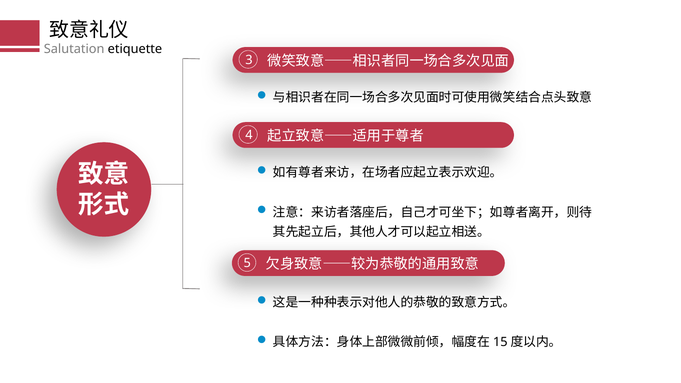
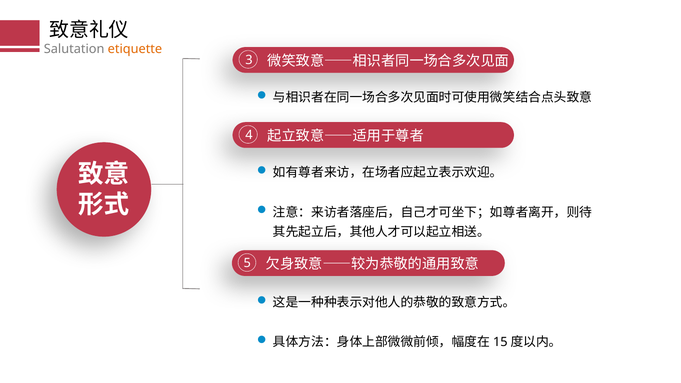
etiquette colour: black -> orange (135, 49)
